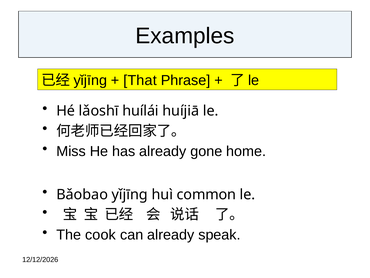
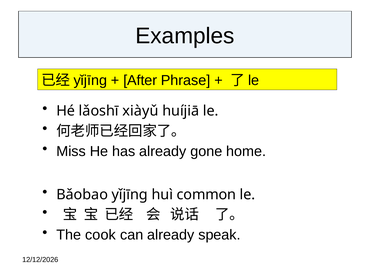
That: That -> After (140, 80)
huílái: huílái -> xiàyǔ (140, 111)
